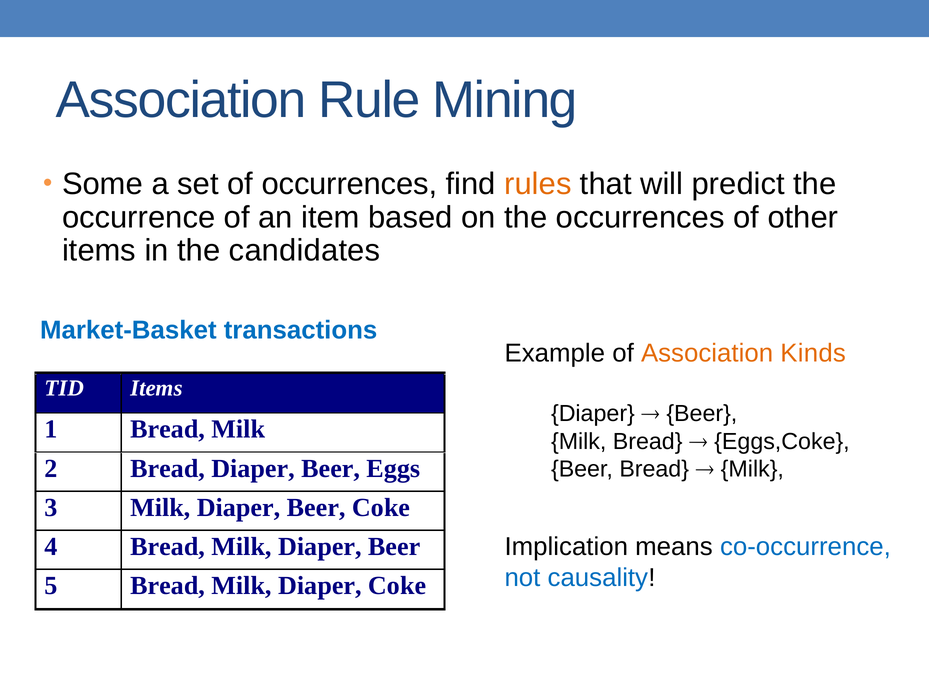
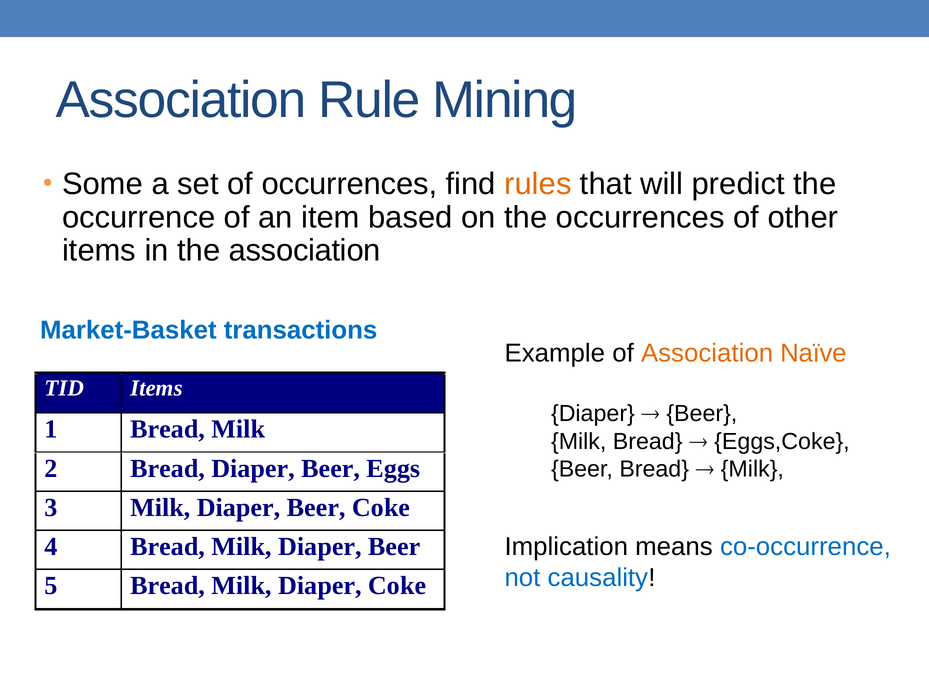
the candidates: candidates -> association (305, 251)
Kinds: Kinds -> Naïve (813, 353)
